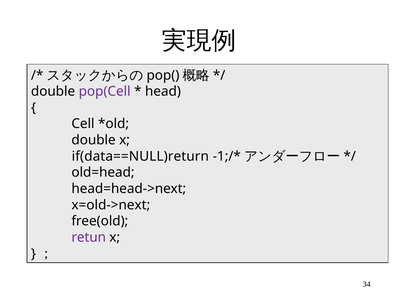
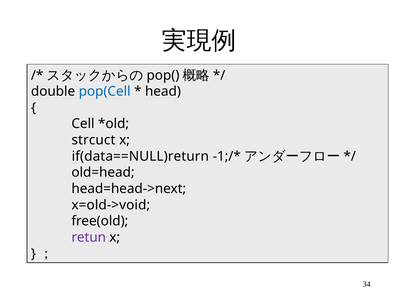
pop(Cell colour: purple -> blue (105, 91)
double: double -> strcuct (93, 140)
x=old->next: x=old->next -> x=old->void (111, 205)
